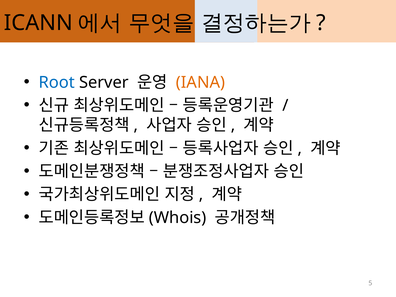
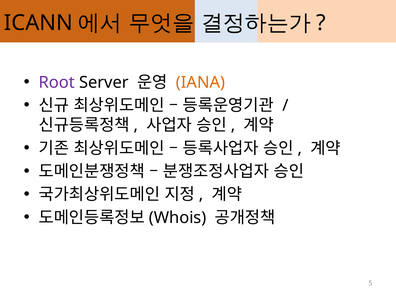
Root colour: blue -> purple (57, 82)
